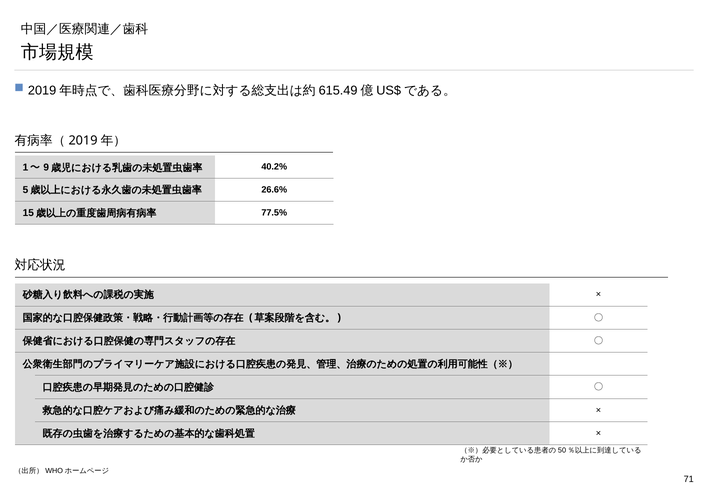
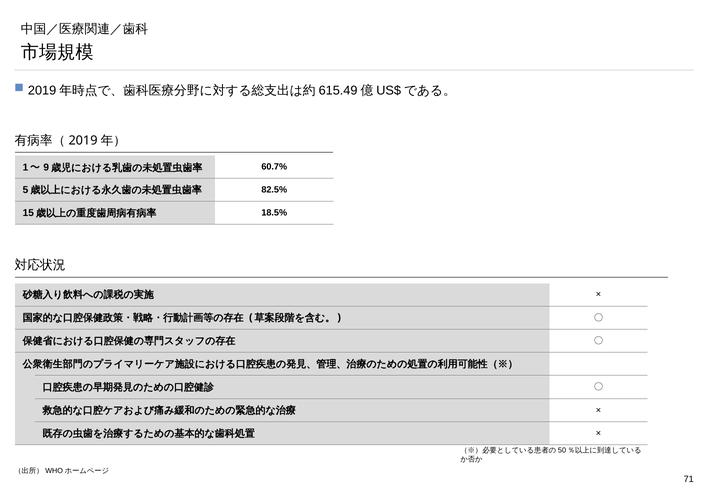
40.2%: 40.2% -> 60.7% (274, 167)
26.6%: 26.6% -> 82.5% (274, 190)
77.5%: 77.5% -> 18.5% (274, 213)
